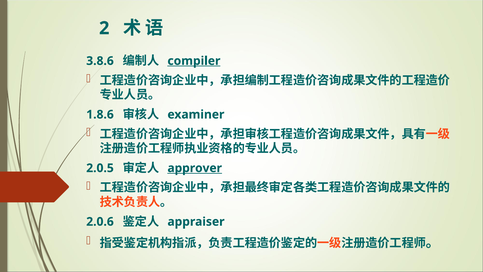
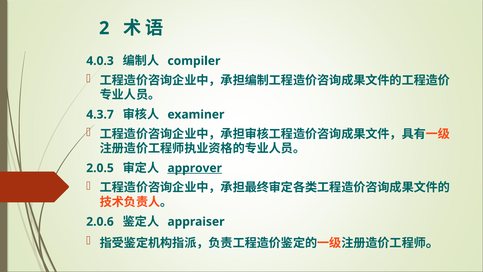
3.8.6: 3.8.6 -> 4.0.3 (100, 61)
compiler underline: present -> none (194, 61)
1.8.6: 1.8.6 -> 4.3.7 (100, 114)
